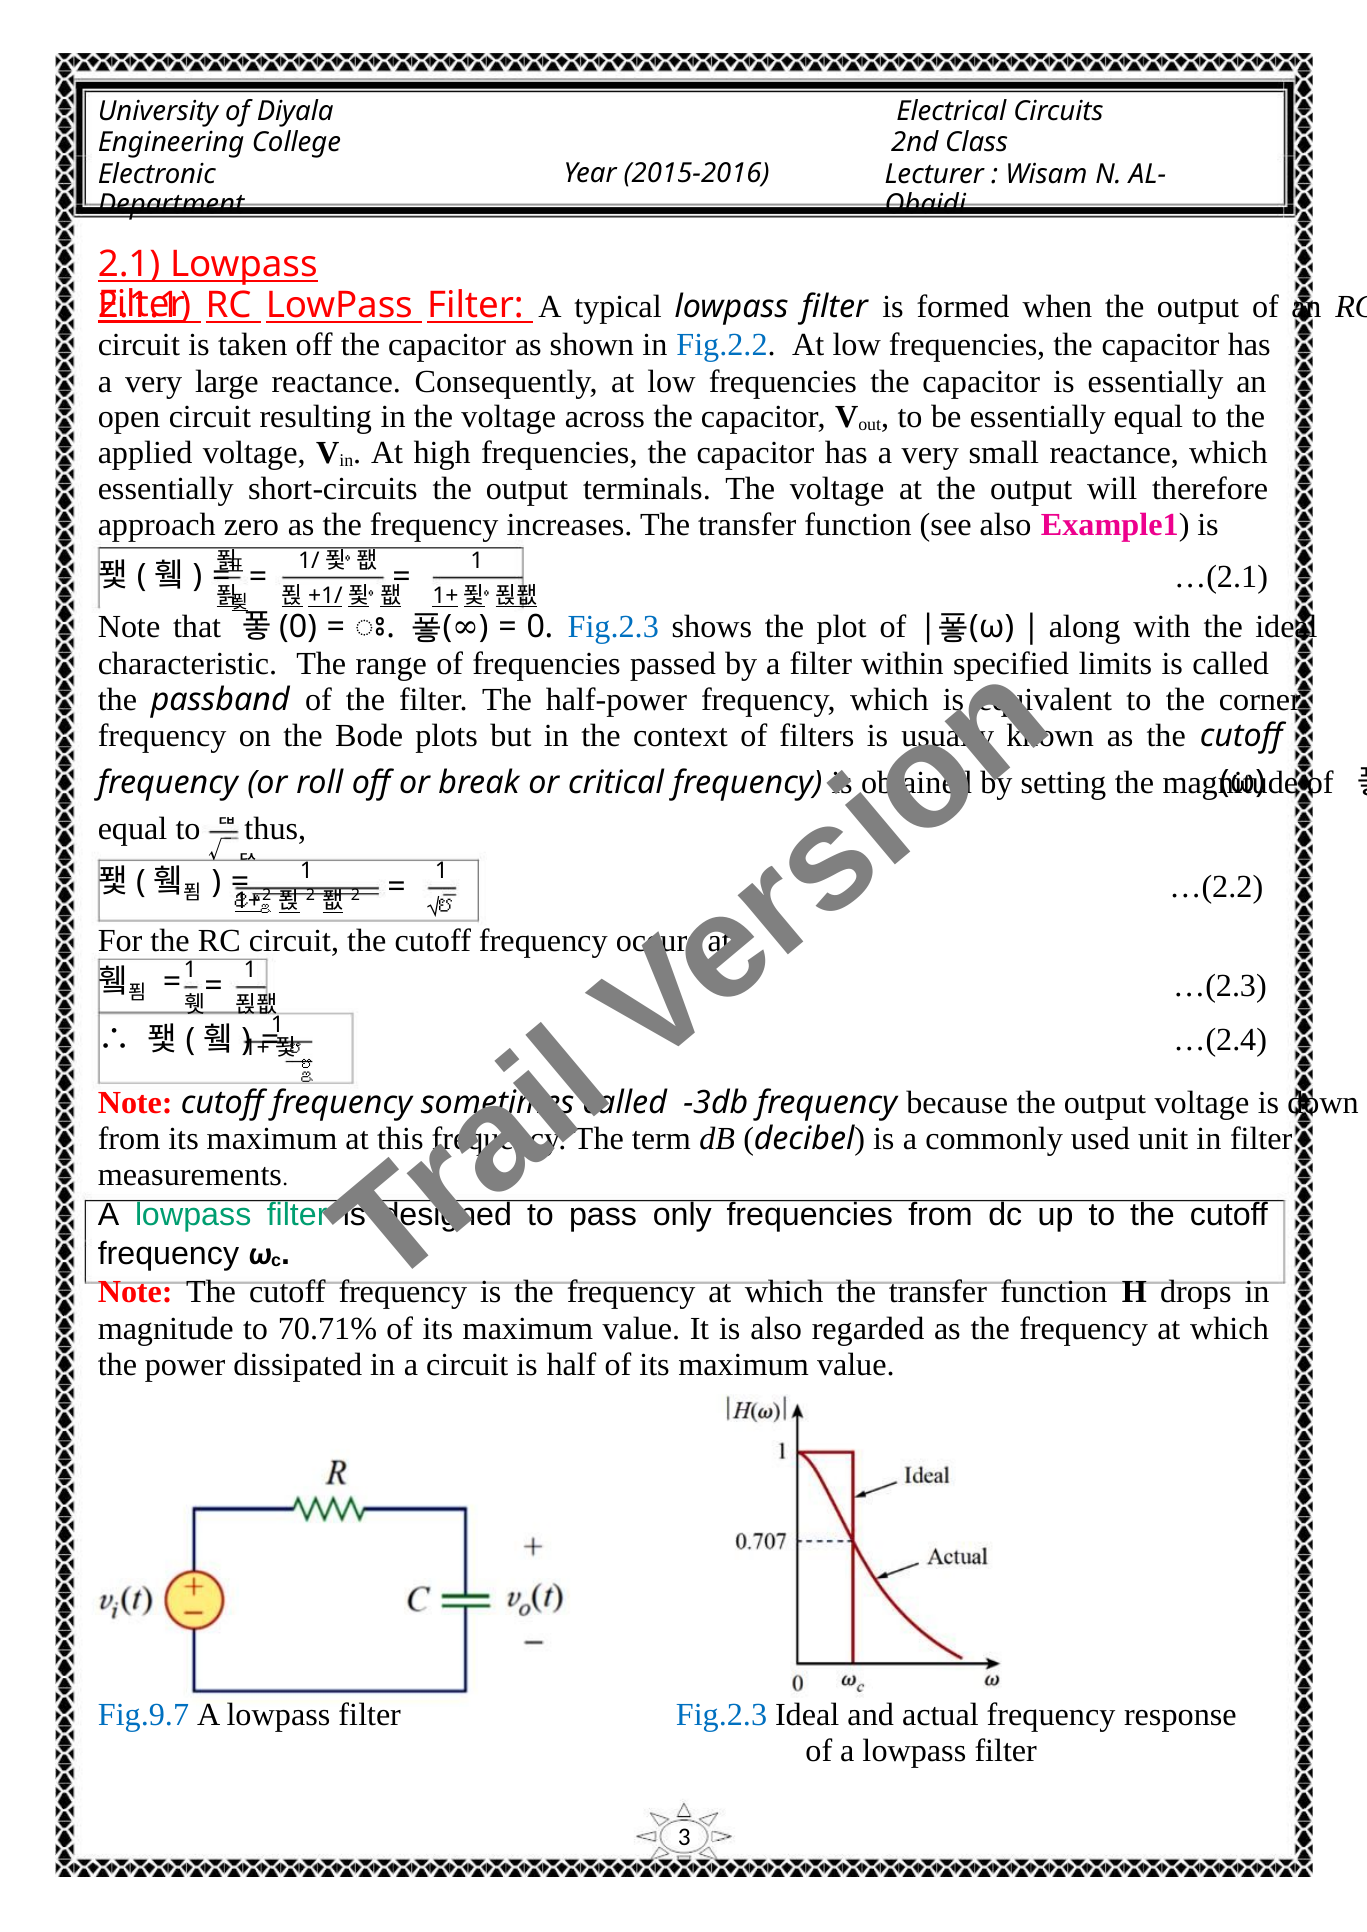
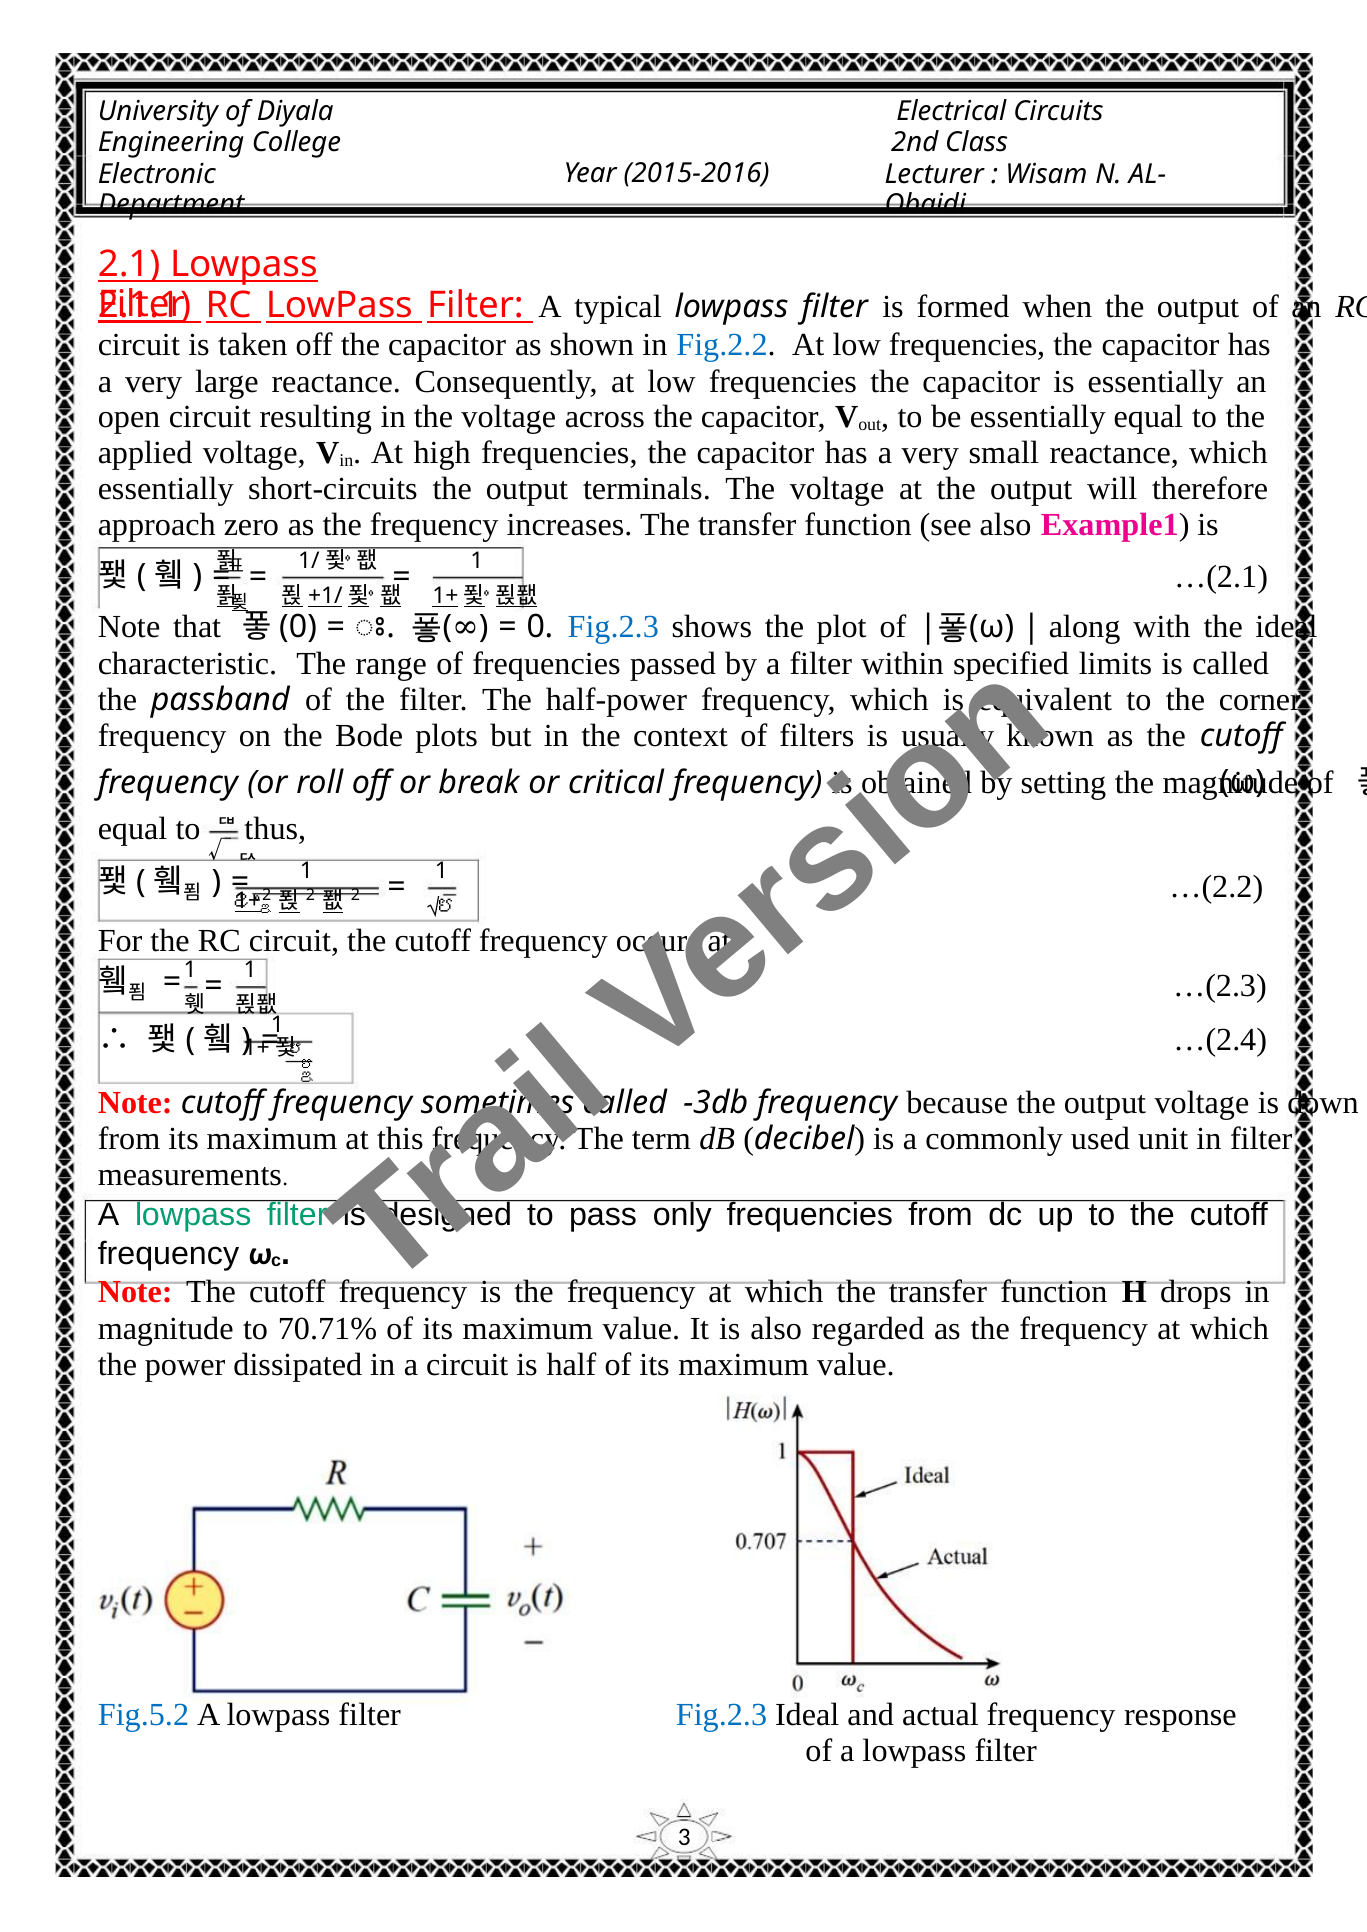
Fig.9.7: Fig.9.7 -> Fig.5.2 (144, 1715)
